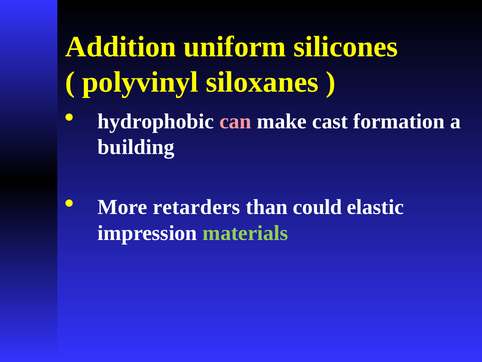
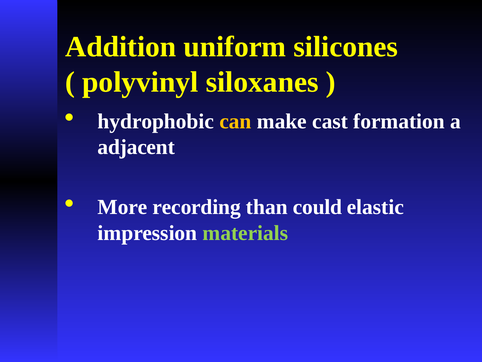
can colour: pink -> yellow (235, 121)
building: building -> adjacent (136, 147)
retarders: retarders -> recording (197, 207)
